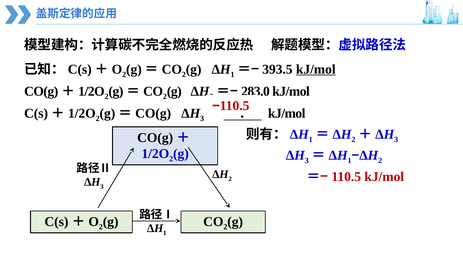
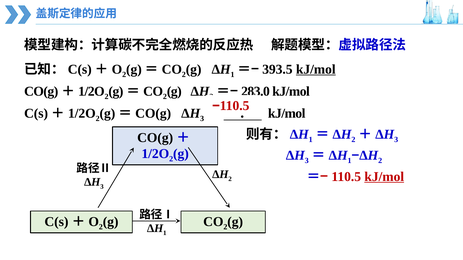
kJ/mol underline: none -> present (384, 177)
